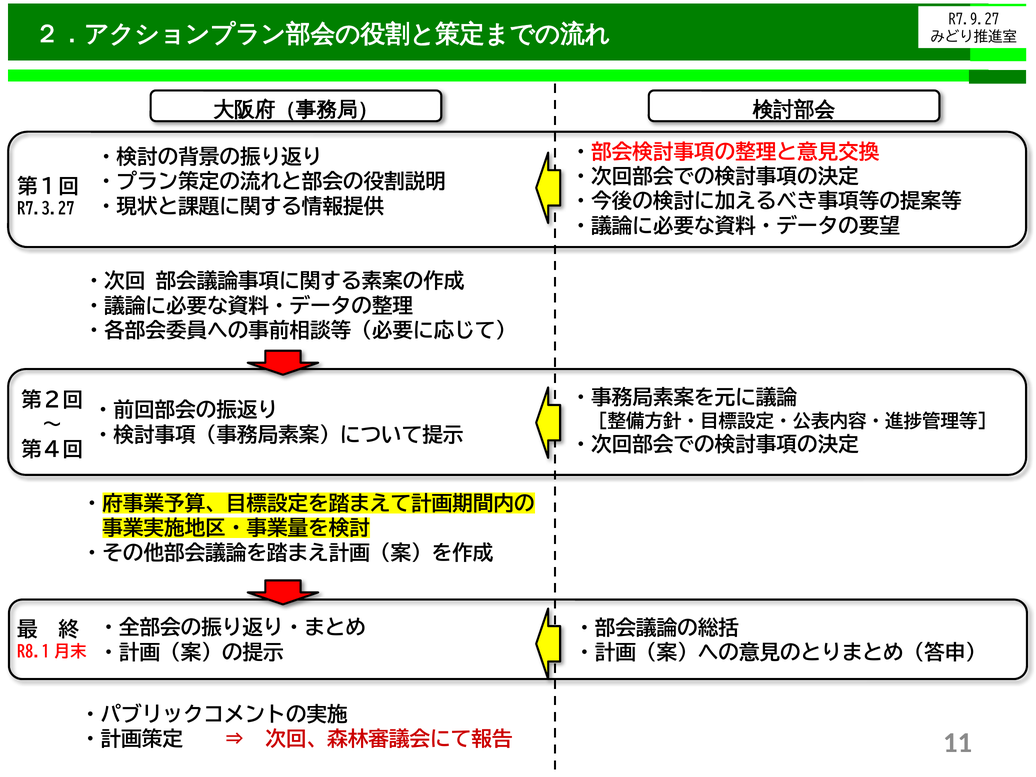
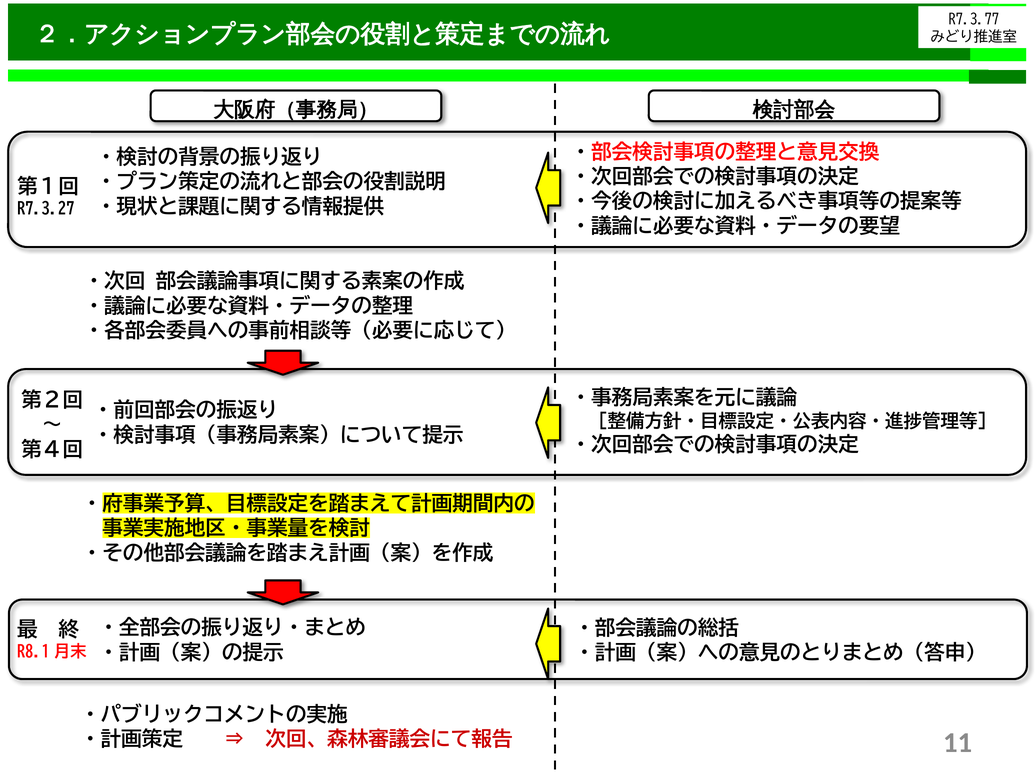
R7.9.27: R7.9.27 -> R7.3.77 (974, 19)
